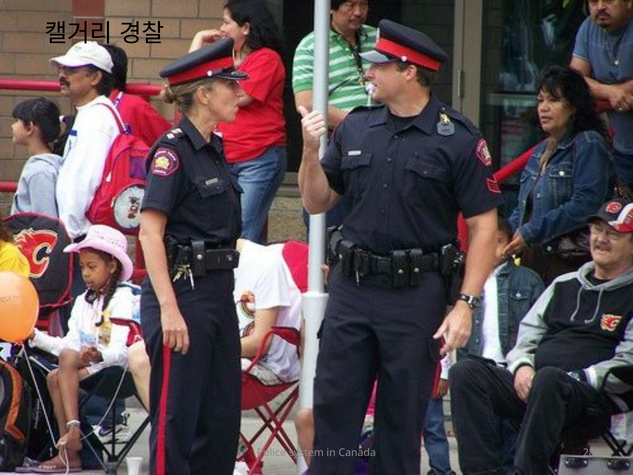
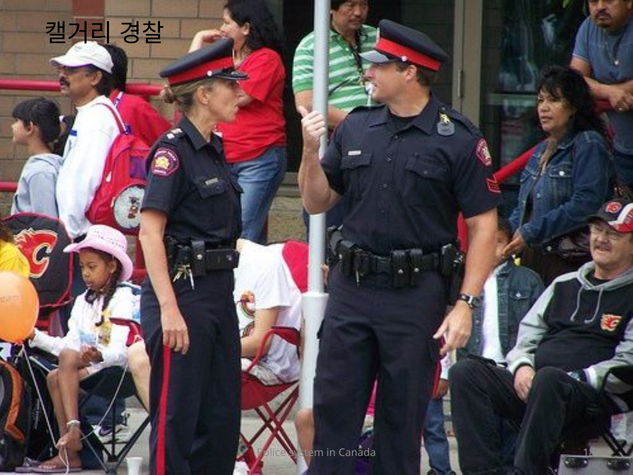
28: 28 -> 18 (589, 453)
